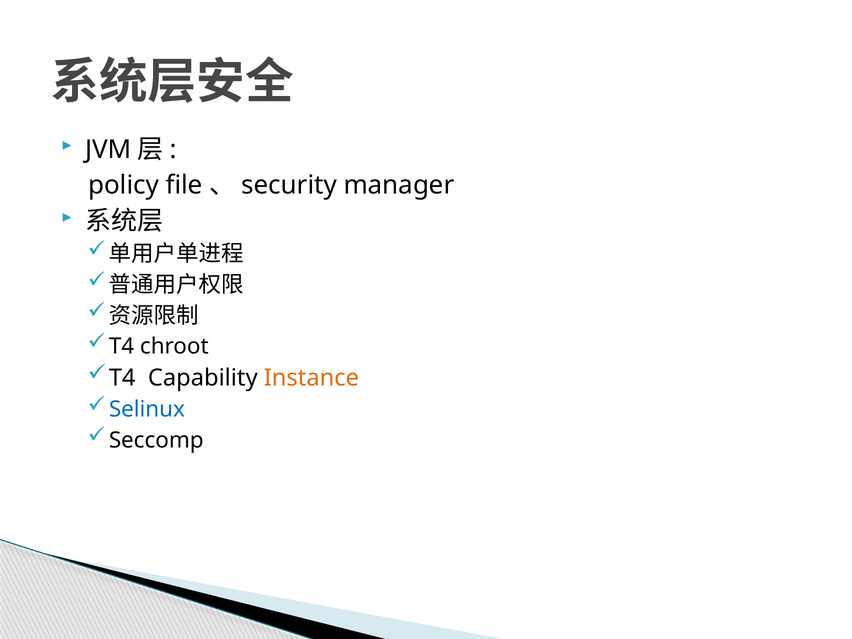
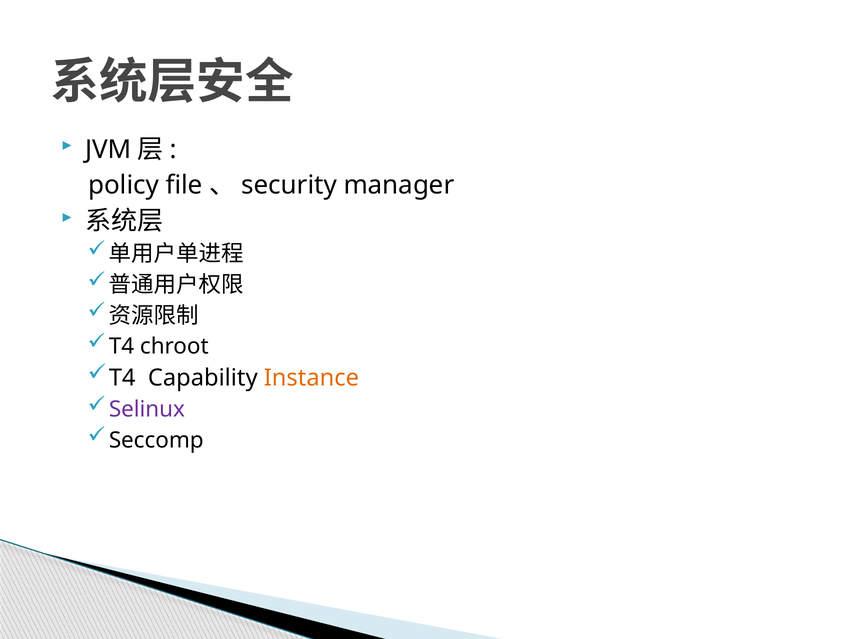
Selinux colour: blue -> purple (147, 409)
